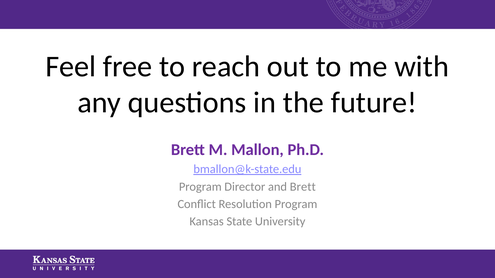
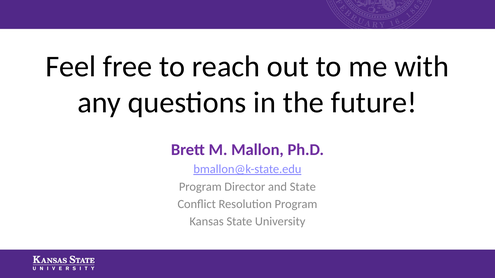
and Brett: Brett -> State (303, 187)
